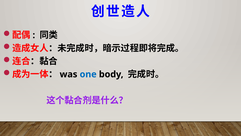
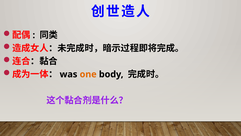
one colour: blue -> orange (88, 74)
